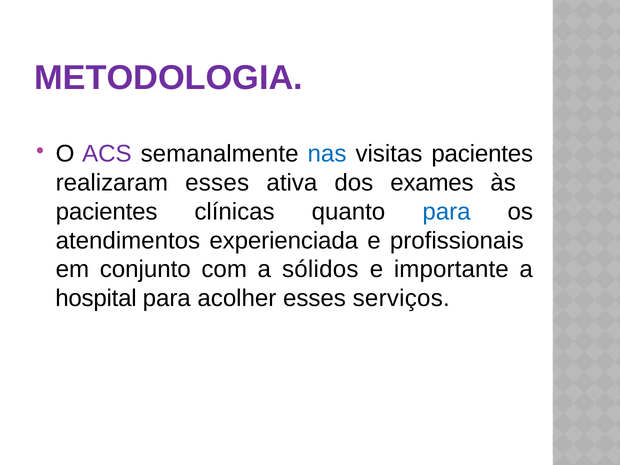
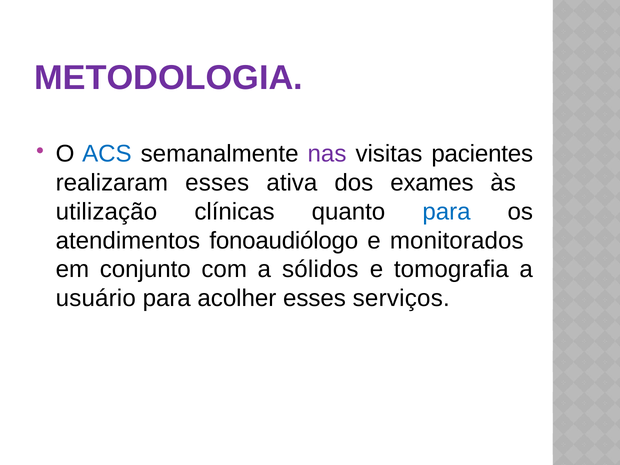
ACS colour: purple -> blue (107, 154)
nas colour: blue -> purple (327, 154)
pacientes: pacientes -> utilização (106, 212)
experienciada: experienciada -> fonoaudiólogo (284, 241)
profissionais: profissionais -> monitorados (457, 241)
importante: importante -> tomografia (451, 270)
hospital: hospital -> usuário (96, 298)
